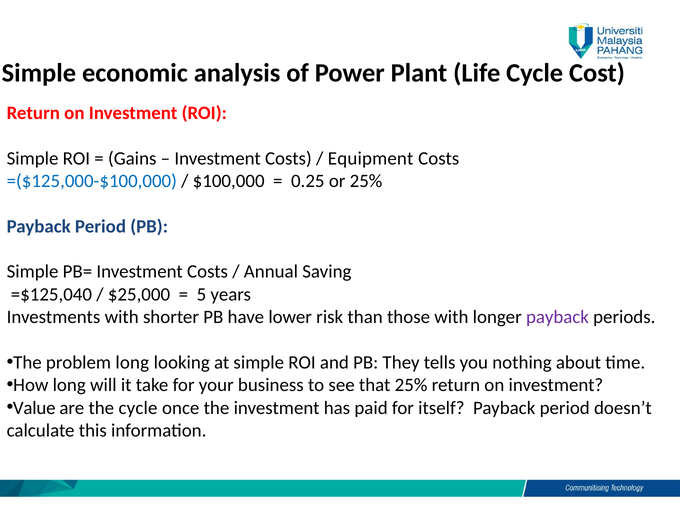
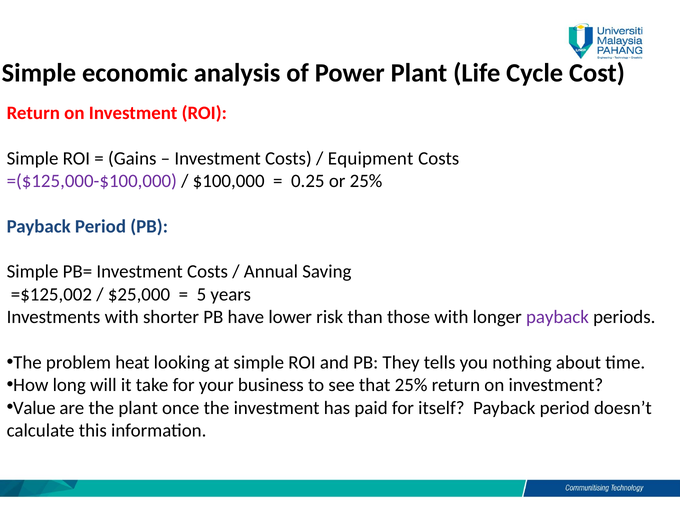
=($125,000-$100,000 colour: blue -> purple (92, 181)
=$125,040: =$125,040 -> =$125,002 (51, 294)
problem long: long -> heat (132, 362)
the cycle: cycle -> plant (138, 408)
